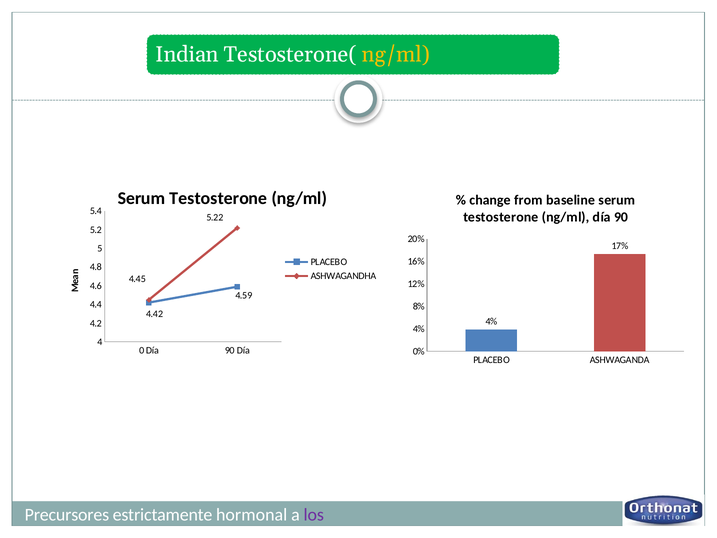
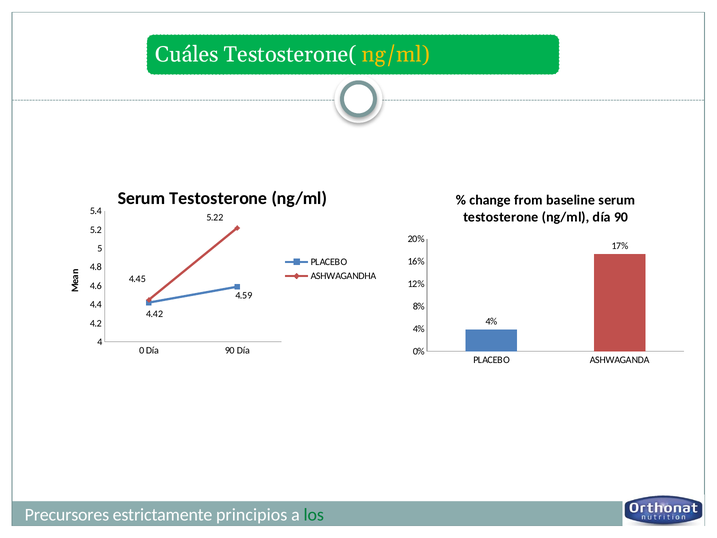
Indian: Indian -> Cuáles (187, 54)
hormonal: hormonal -> principios (252, 515)
los colour: purple -> green (314, 515)
